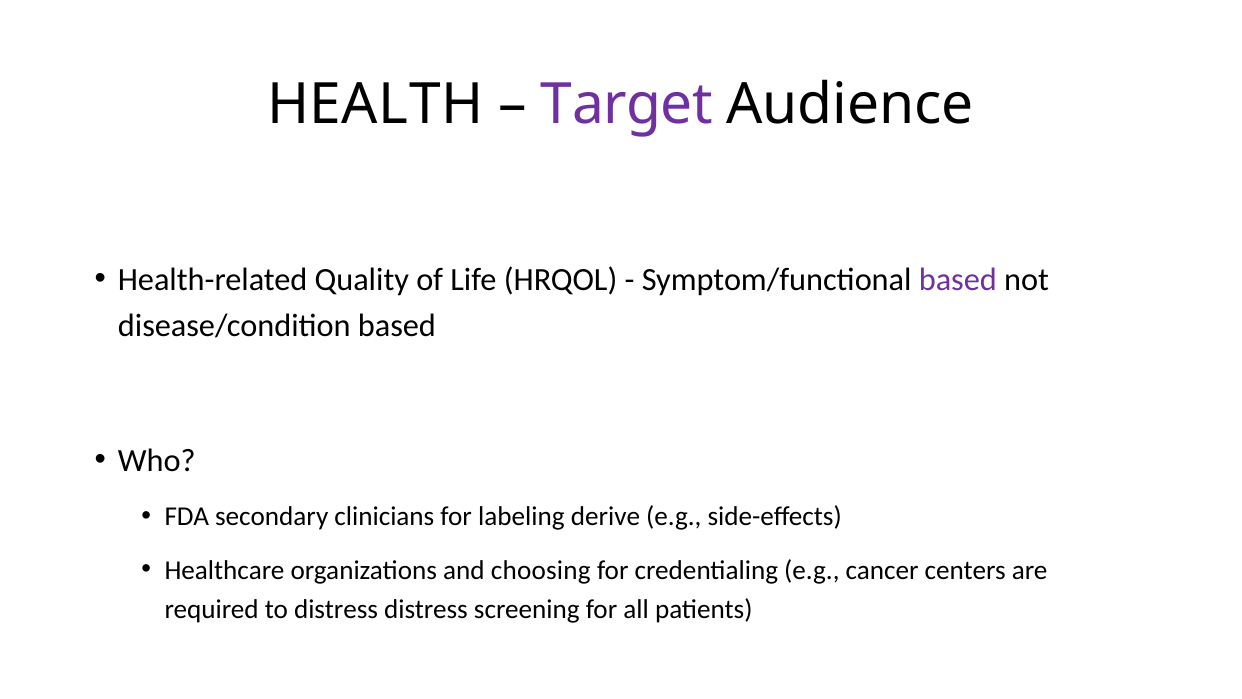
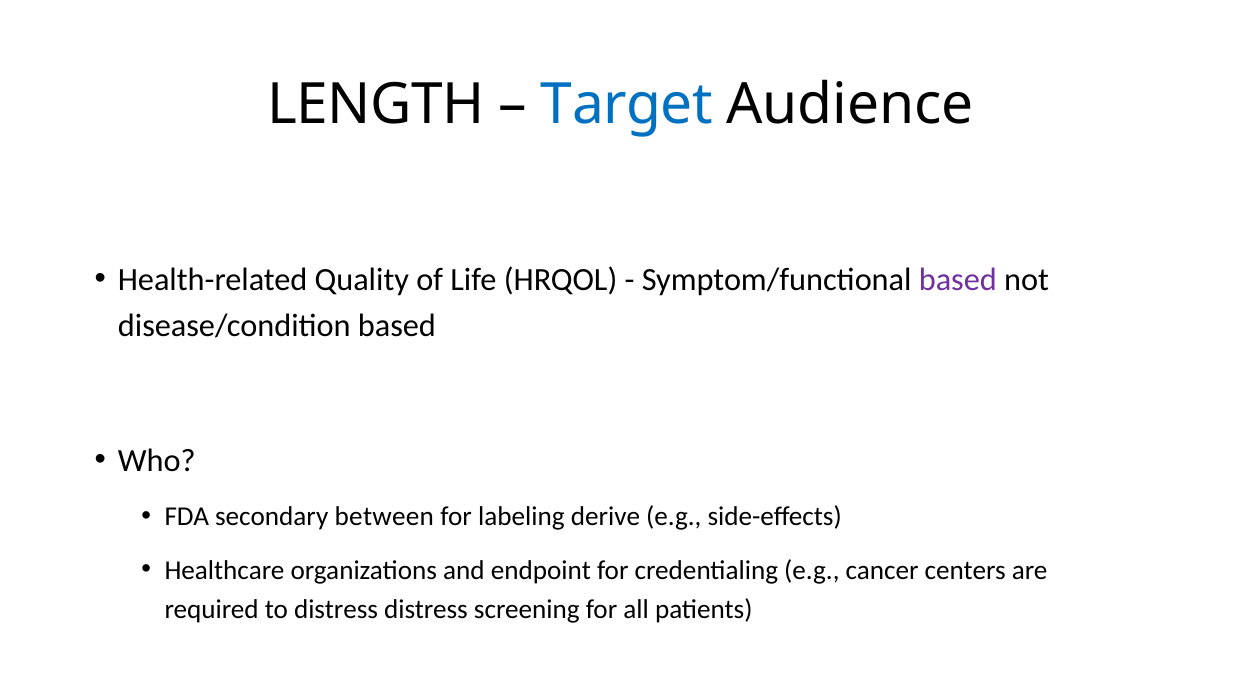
HEALTH: HEALTH -> LENGTH (376, 104)
Target colour: purple -> blue (627, 104)
clinicians: clinicians -> between (384, 517)
choosing: choosing -> endpoint (541, 570)
